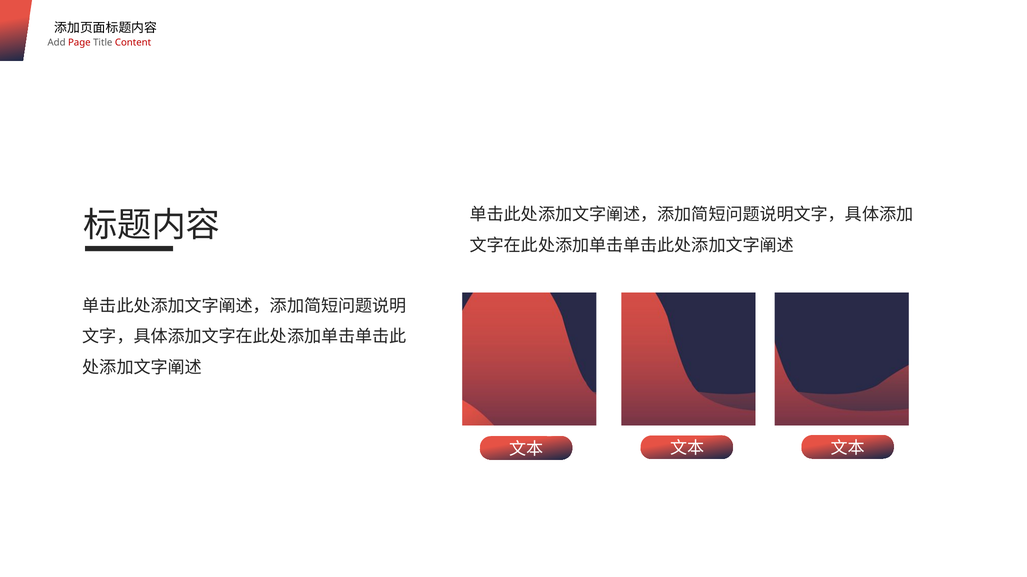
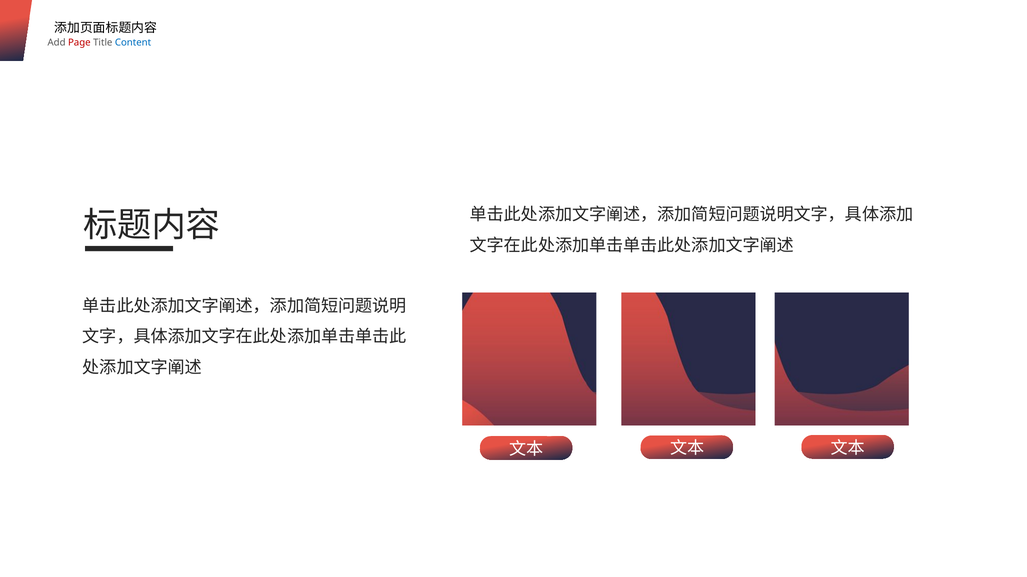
Content colour: red -> blue (133, 43)
